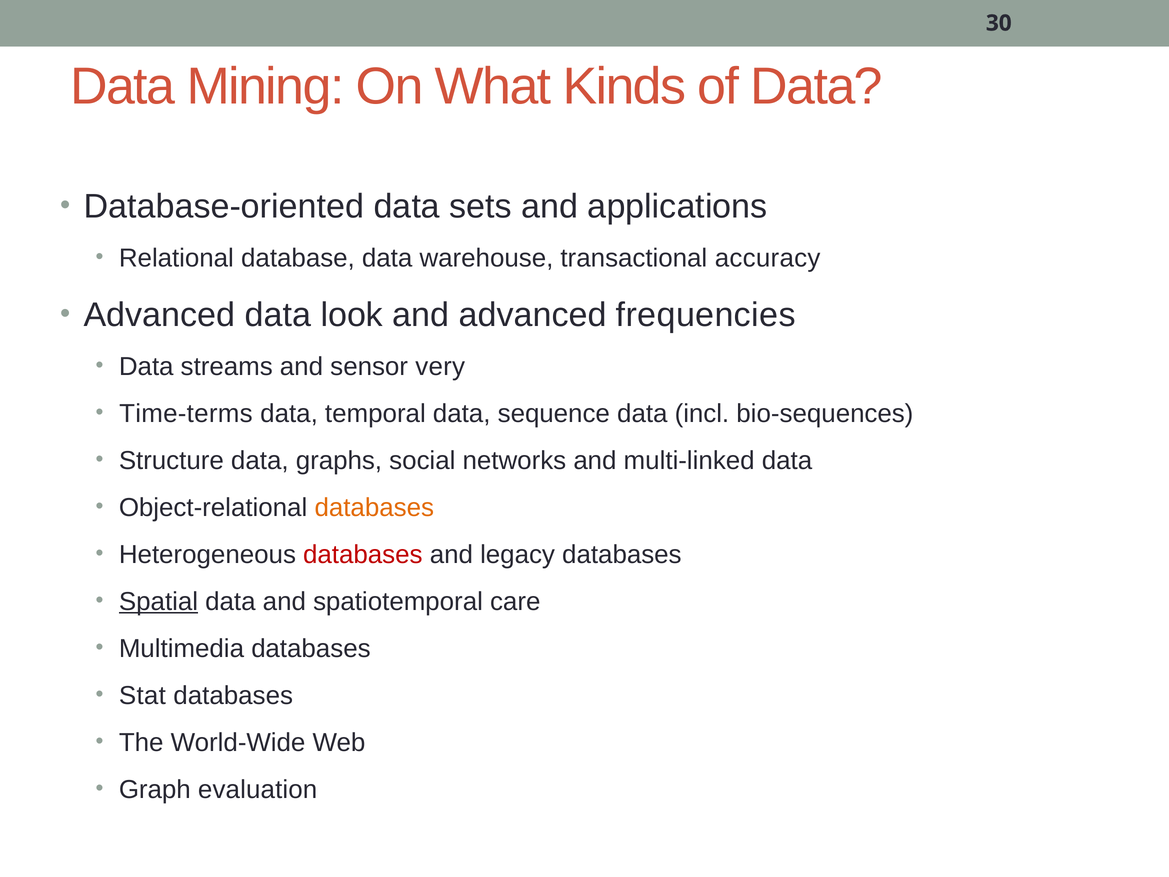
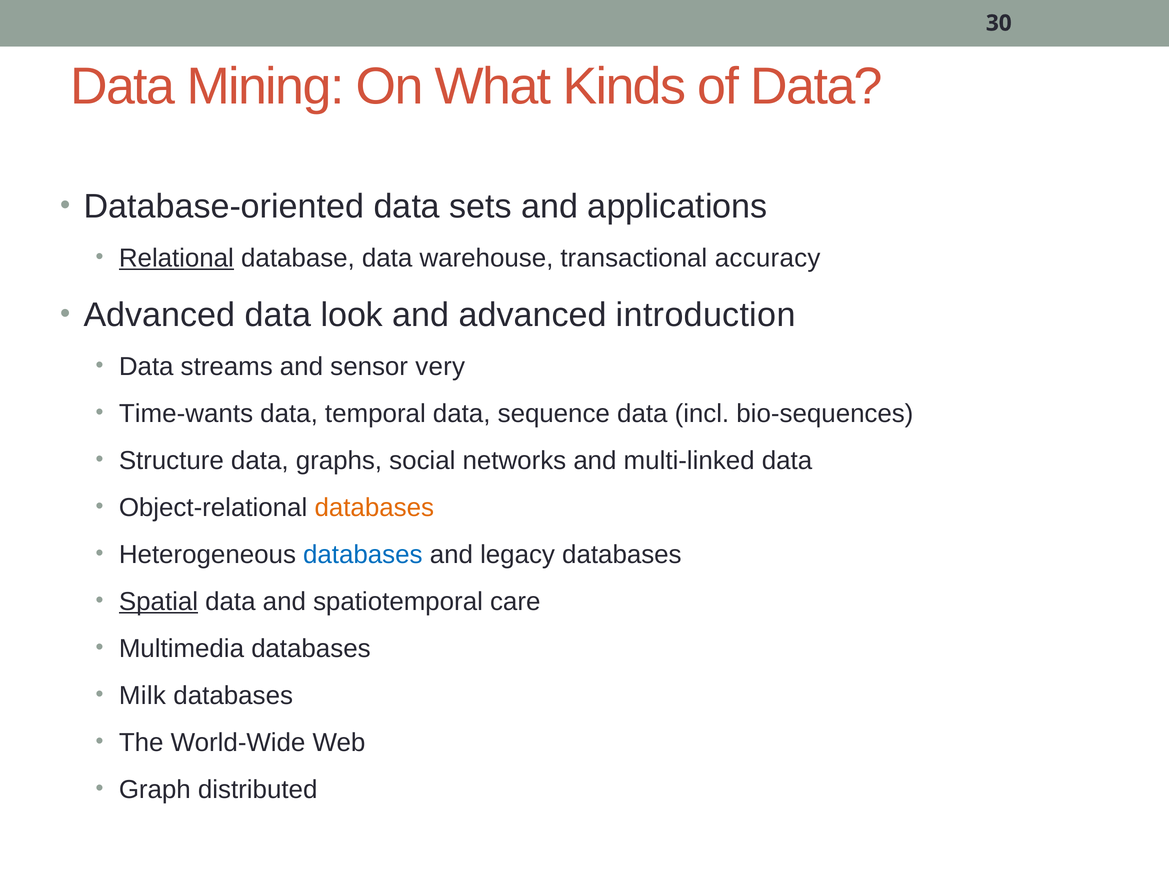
Relational underline: none -> present (176, 258)
frequencies: frequencies -> introduction (706, 315)
Time-terms: Time-terms -> Time-wants (186, 413)
databases colour: red -> blue (363, 554)
Stat: Stat -> Milk (142, 695)
evaluation: evaluation -> distributed (258, 789)
